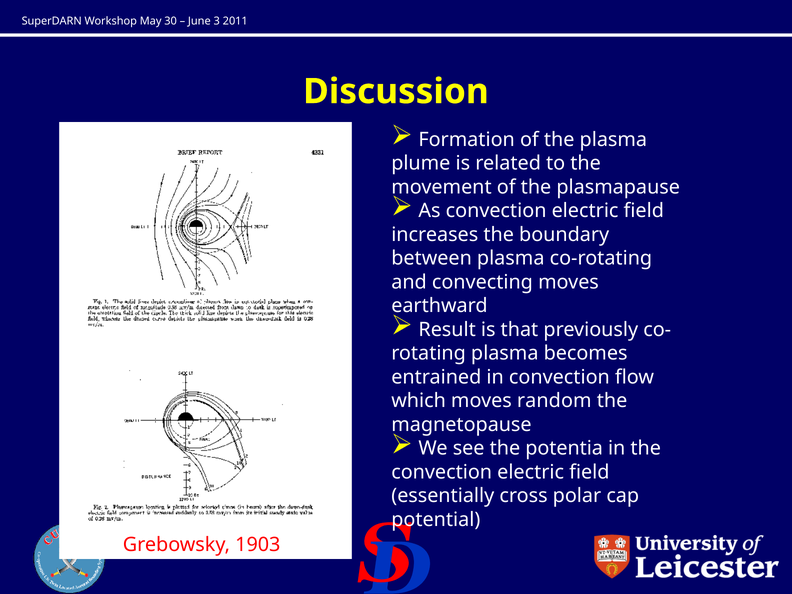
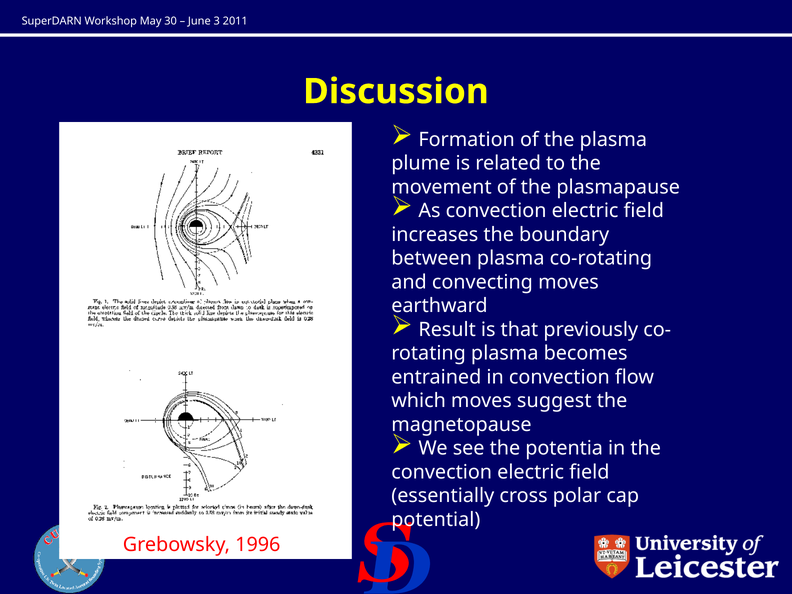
random: random -> suggest (554, 401)
1903: 1903 -> 1996 (258, 545)
